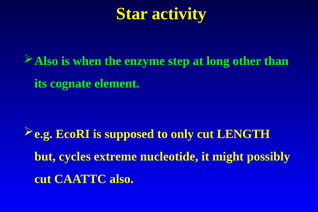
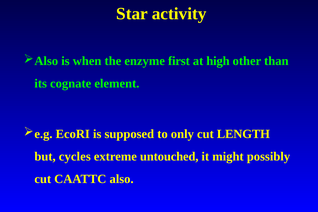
step: step -> first (179, 61)
long: long -> high (218, 61)
nucleotide: nucleotide -> untouched (169, 156)
